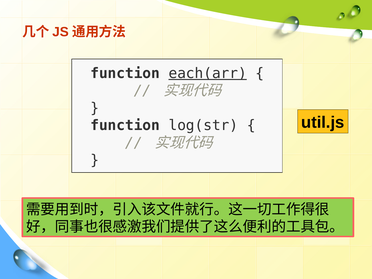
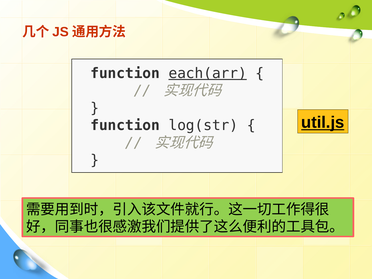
util.js underline: none -> present (323, 123)
